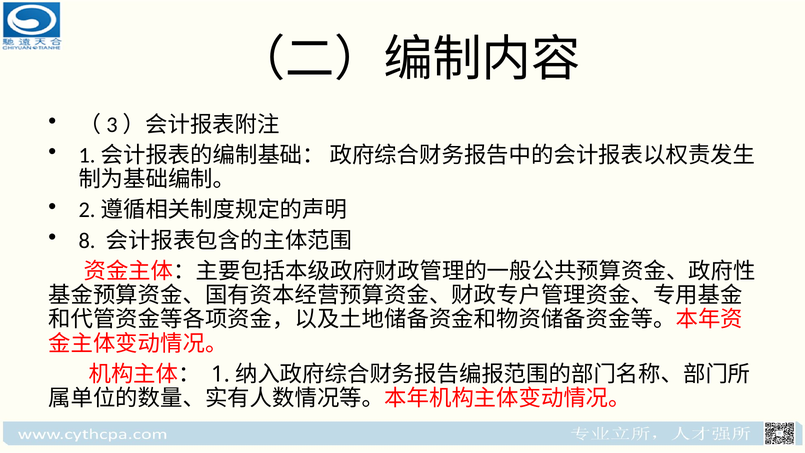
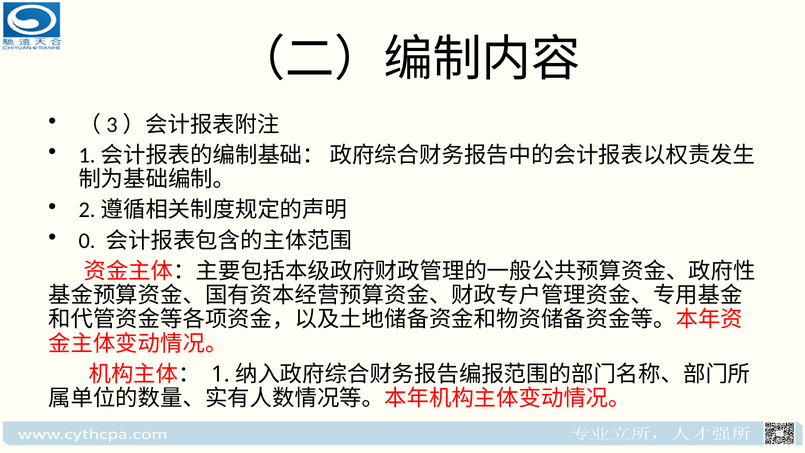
8: 8 -> 0 (87, 241)
